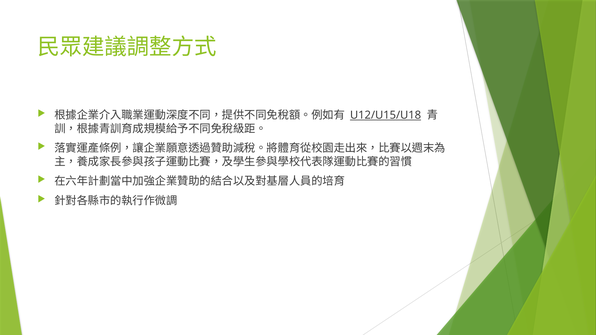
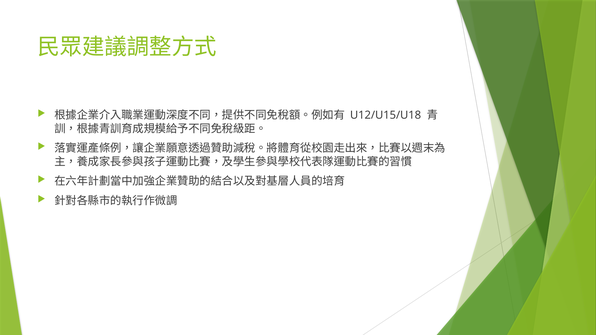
U12/U15/U18 underline: present -> none (386, 115)
